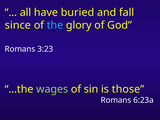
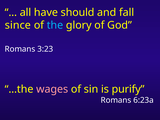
buried: buried -> should (78, 12)
wages colour: light green -> pink (52, 89)
those: those -> purify (128, 89)
